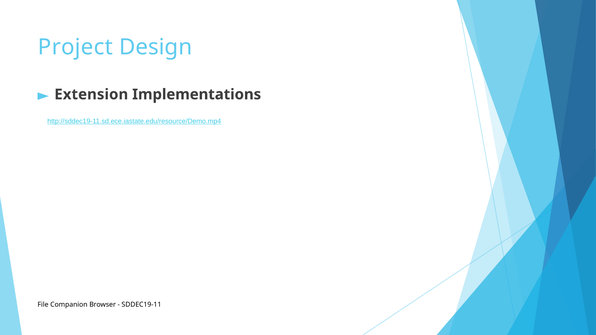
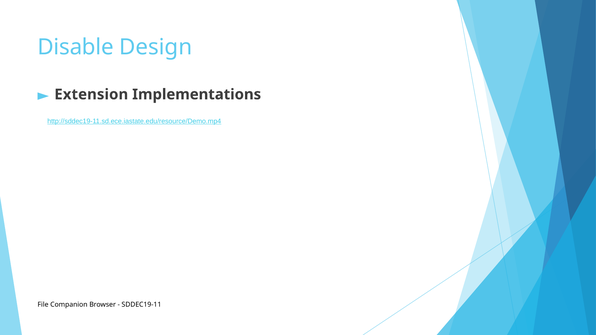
Project: Project -> Disable (76, 47)
